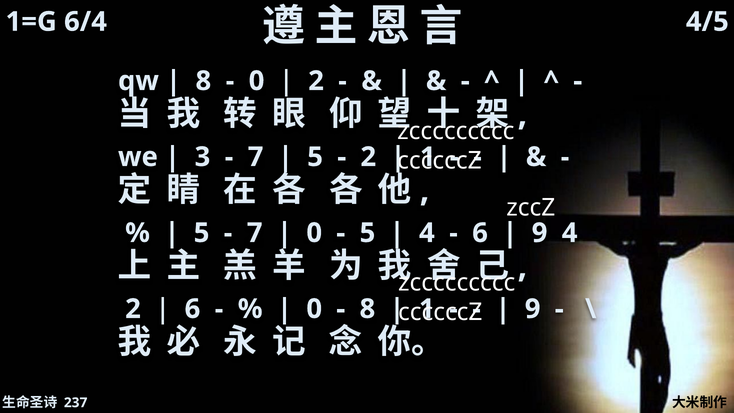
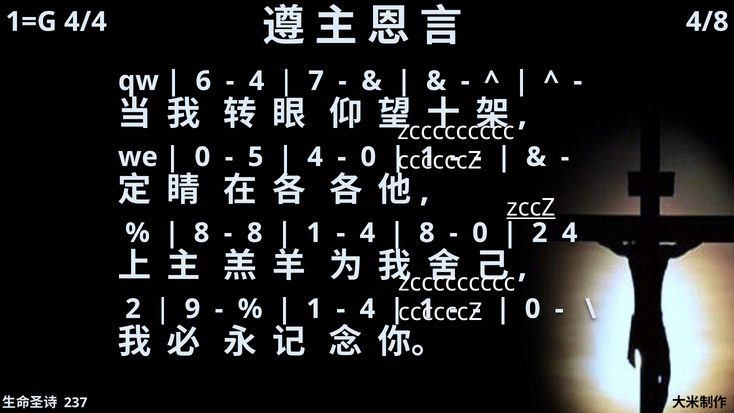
6/4: 6/4 -> 4/4 (86, 22)
4/5: 4/5 -> 4/8 (707, 22)
8: 8 -> 6 (203, 81)
0: 0 -> 4 (257, 81)
2: 2 -> 7 (316, 81)
3: 3 -> 0 (202, 157)
7: 7 -> 5 (256, 157)
5: 5 -> 4 (315, 157)
2: 2 -> 0 (368, 157)
zccZ underline: none -> present (531, 208)
5: 5 -> 8 (202, 233)
7: 7 -> 8 (255, 233)
0: 0 -> 1 (314, 233)
5: 5 -> 4 (367, 233)
4: 4 -> 8 (427, 233)
6: 6 -> 0 (480, 233)
9: 9 -> 2 (540, 233)
6: 6 -> 9 (192, 309)
0: 0 -> 1 (314, 309)
8: 8 -> 4 (367, 309)
9: 9 -> 0 (533, 309)
